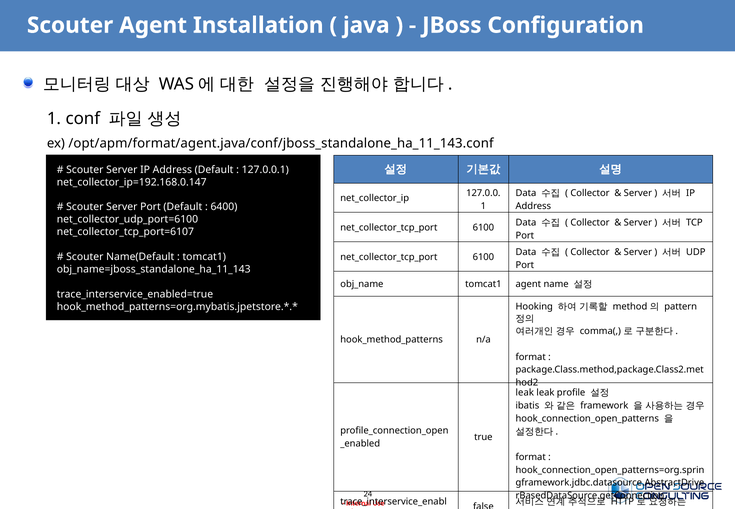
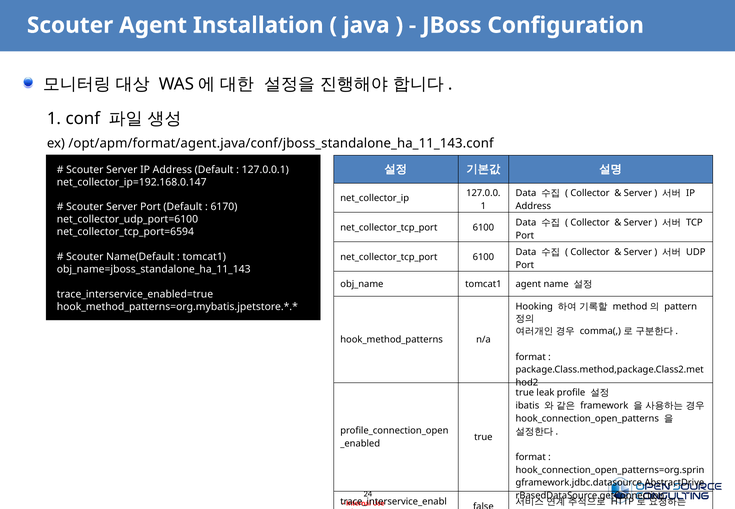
6400: 6400 -> 6170 (224, 207)
net_collector_tcp_port=6107: net_collector_tcp_port=6107 -> net_collector_tcp_port=6594 (125, 232)
leak: leak -> true (525, 393)
